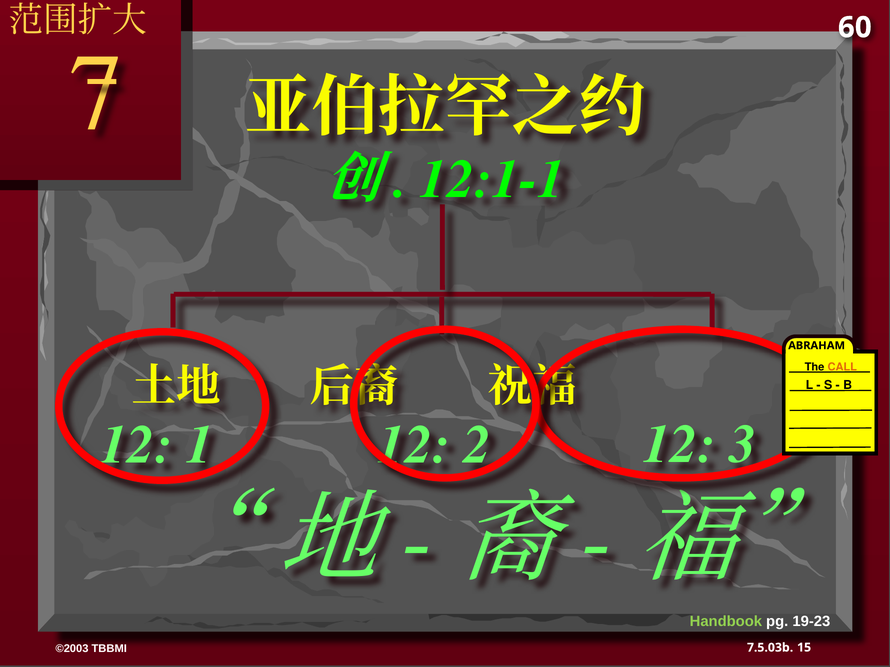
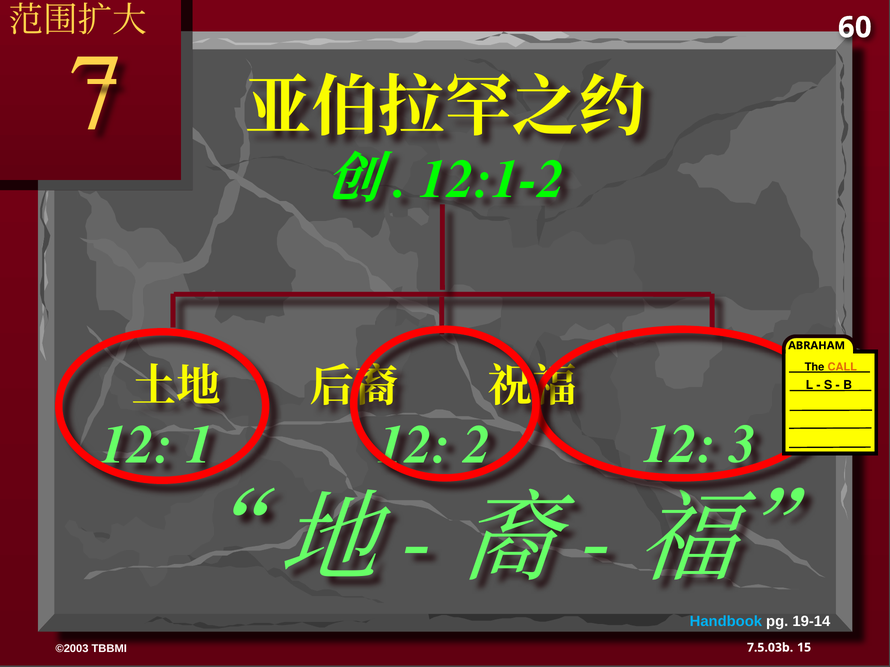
12:1-1: 12:1-1 -> 12:1-2 (492, 180)
Handbook colour: light green -> light blue (726, 622)
19-23: 19-23 -> 19-14 (811, 622)
